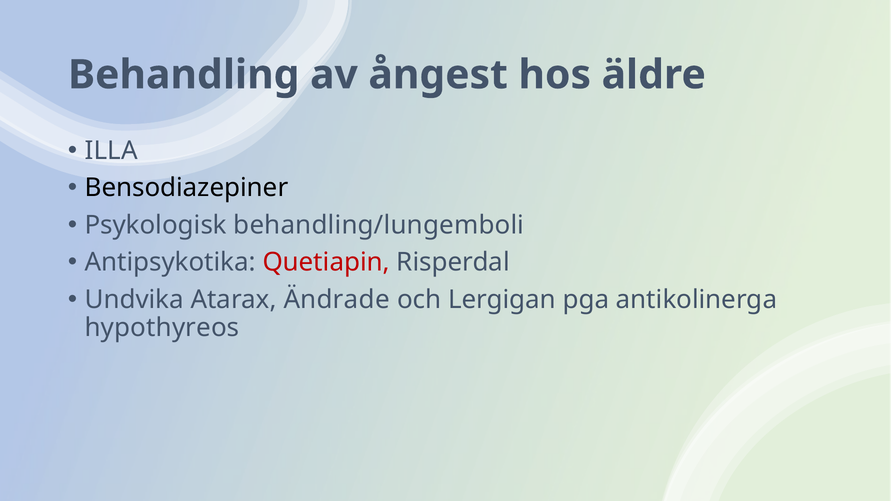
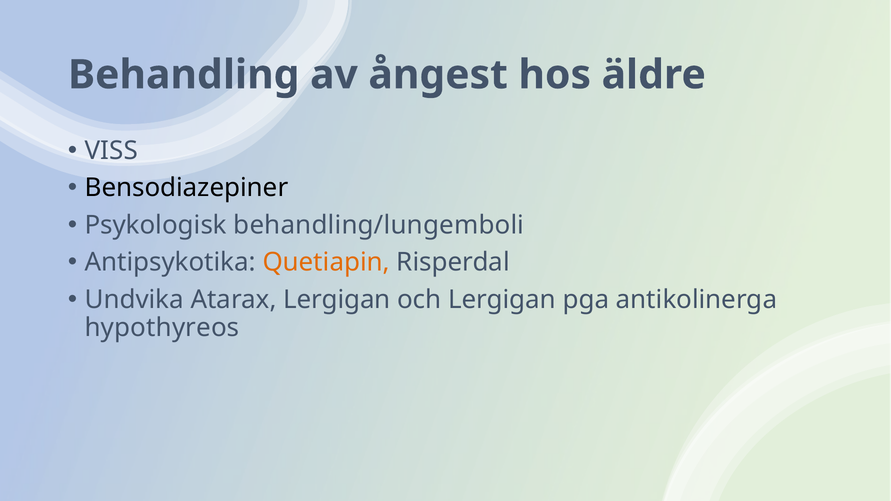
ILLA: ILLA -> VISS (111, 151)
Quetiapin colour: red -> orange (326, 263)
Atarax Ändrade: Ändrade -> Lergigan (337, 300)
